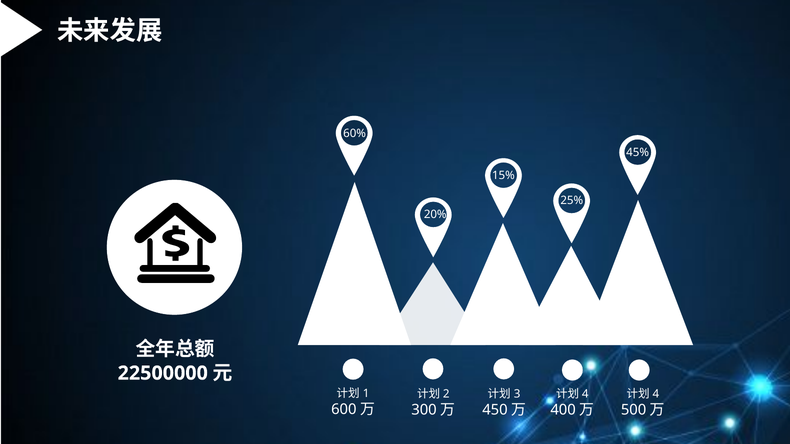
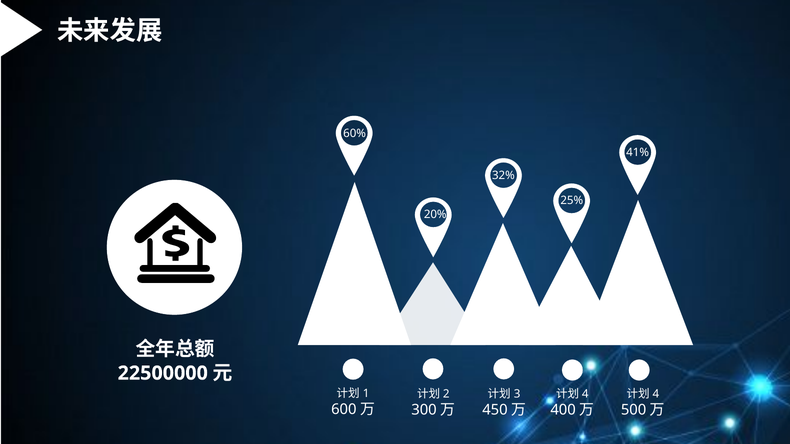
45%: 45% -> 41% (638, 153)
15%: 15% -> 32% (503, 176)
